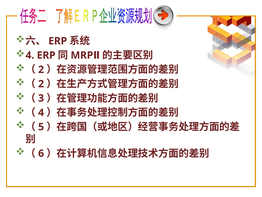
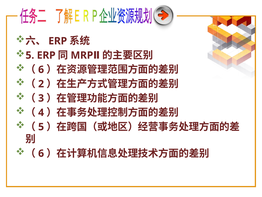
4: 4 -> 5 (30, 55)
2: 2 -> 6 (41, 69)
